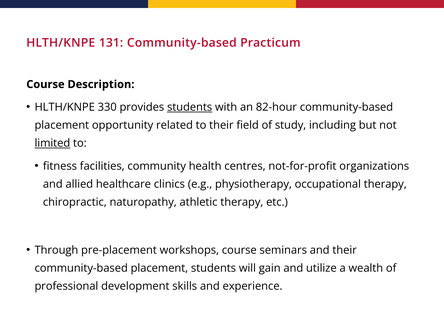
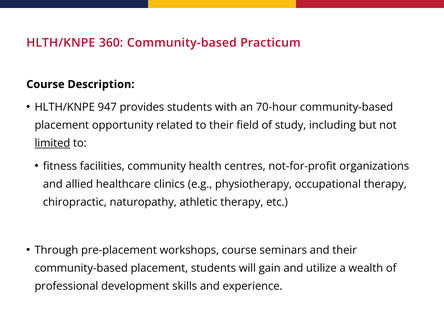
131: 131 -> 360 (111, 43)
330: 330 -> 947 (107, 107)
students underline: present -> none (190, 107)
82-hour: 82-hour -> 70-hour (276, 107)
